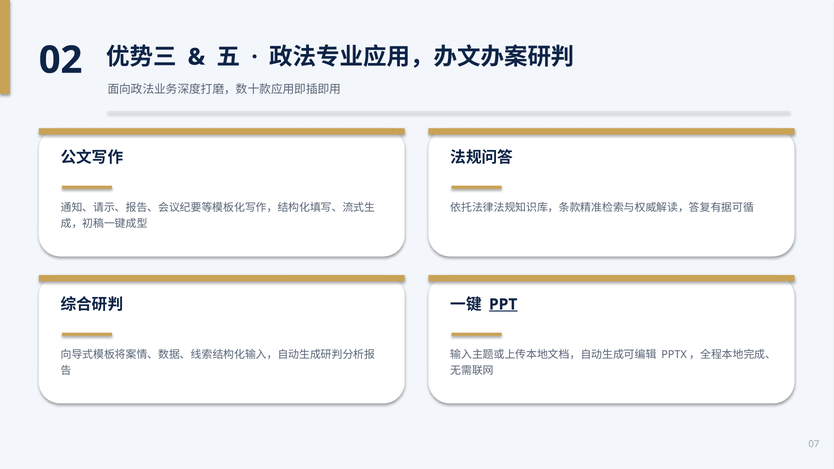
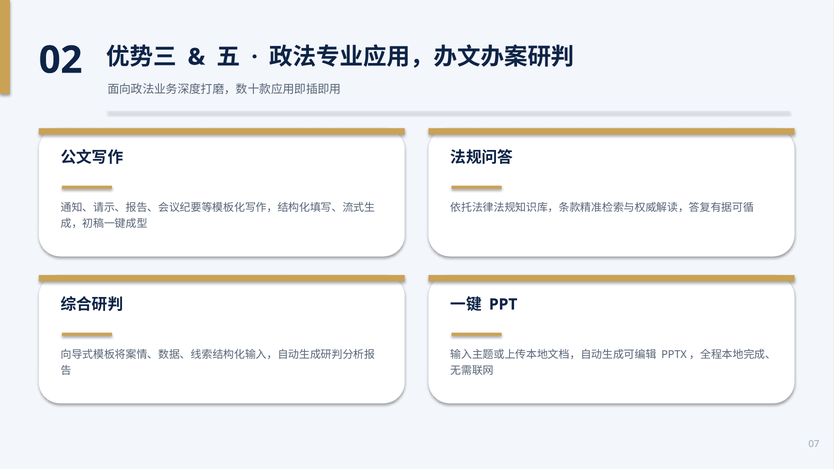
PPT underline: present -> none (503, 304)
